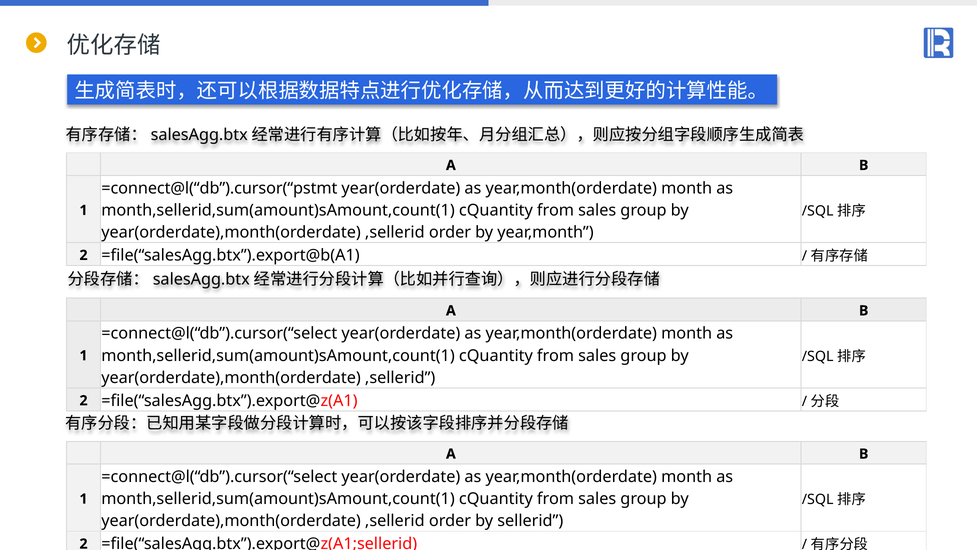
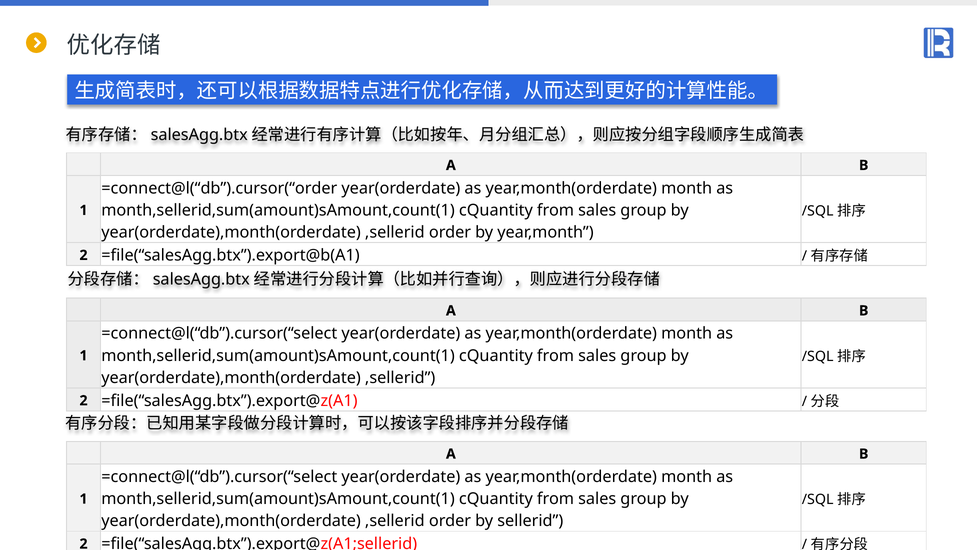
=connect@l(“db”).cursor(“pstmt: =connect@l(“db”).cursor(“pstmt -> =connect@l(“db”).cursor(“order (219, 188)
